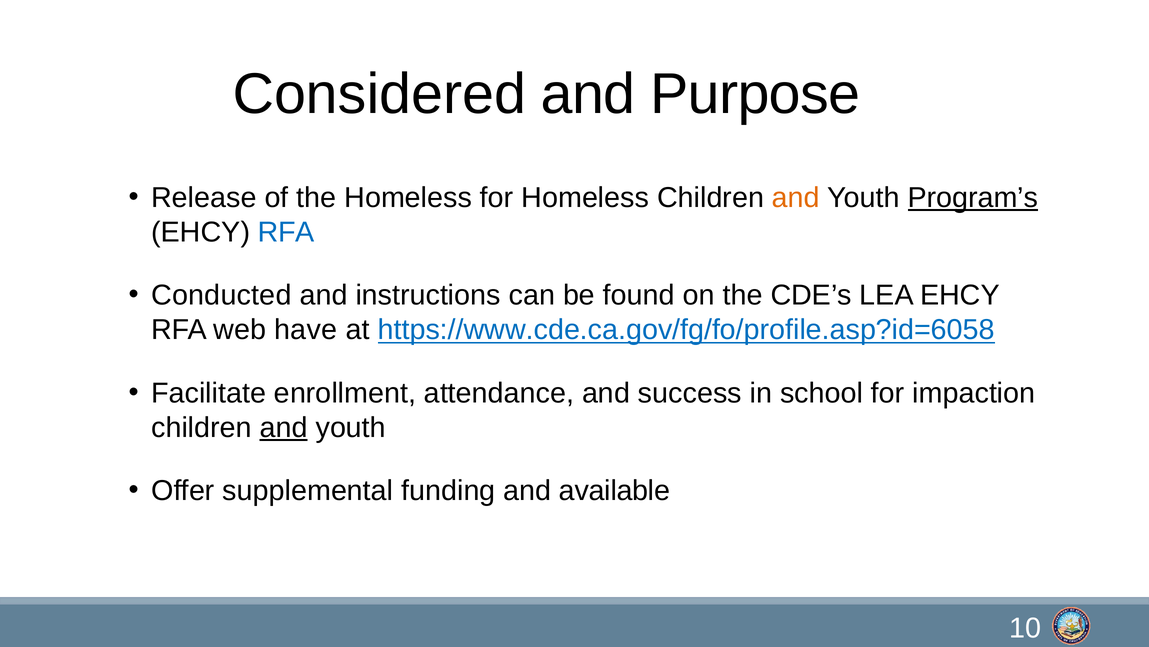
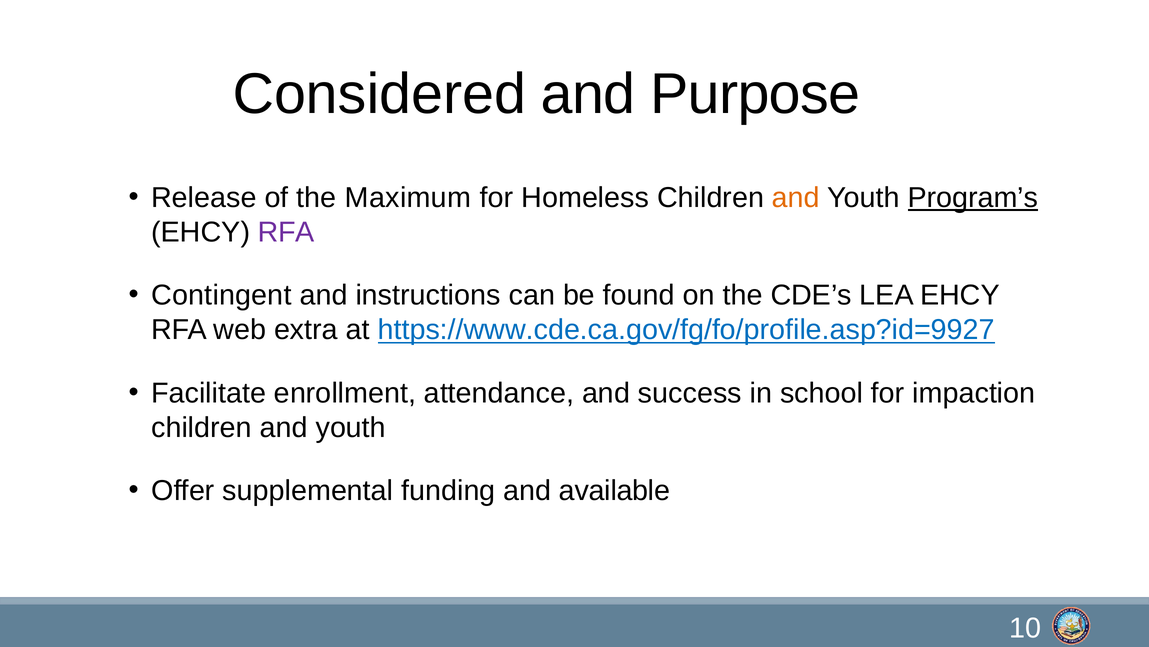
the Homeless: Homeless -> Maximum (408, 198)
RFA colour: blue -> purple (286, 232)
Conducted: Conducted -> Contingent (221, 295)
have: have -> extra (306, 330)
https://www.cde.ca.gov/fg/fo/profile.asp?id=6058: https://www.cde.ca.gov/fg/fo/profile.asp?id=6058 -> https://www.cde.ca.gov/fg/fo/profile.asp?id=9927 (686, 330)
and underline: present -> none (284, 427)
